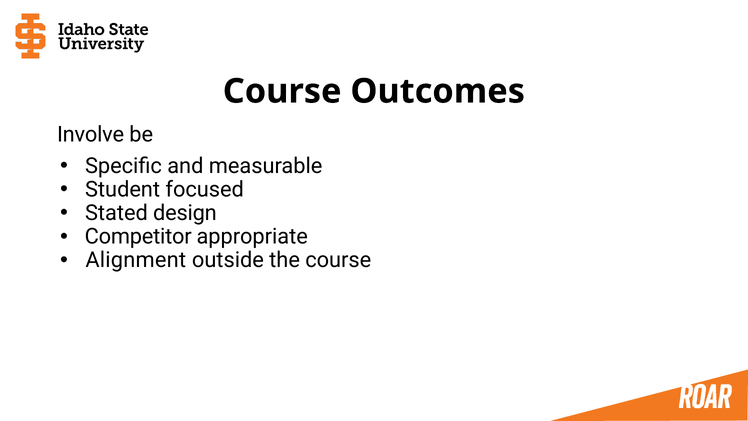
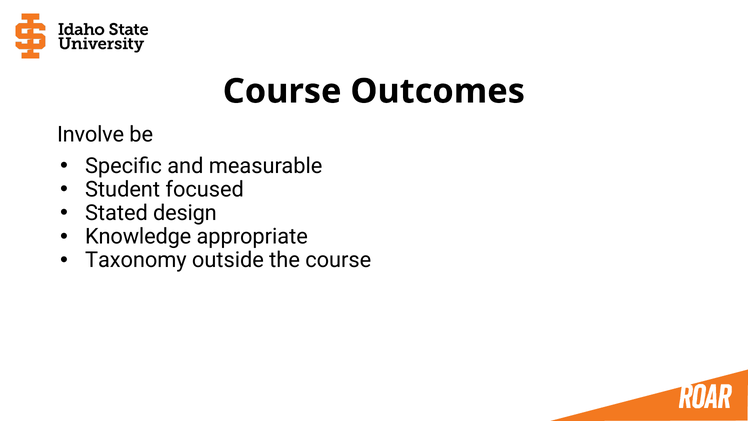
Competitor: Competitor -> Knowledge (138, 237)
Alignment: Alignment -> Taxonomy (136, 260)
